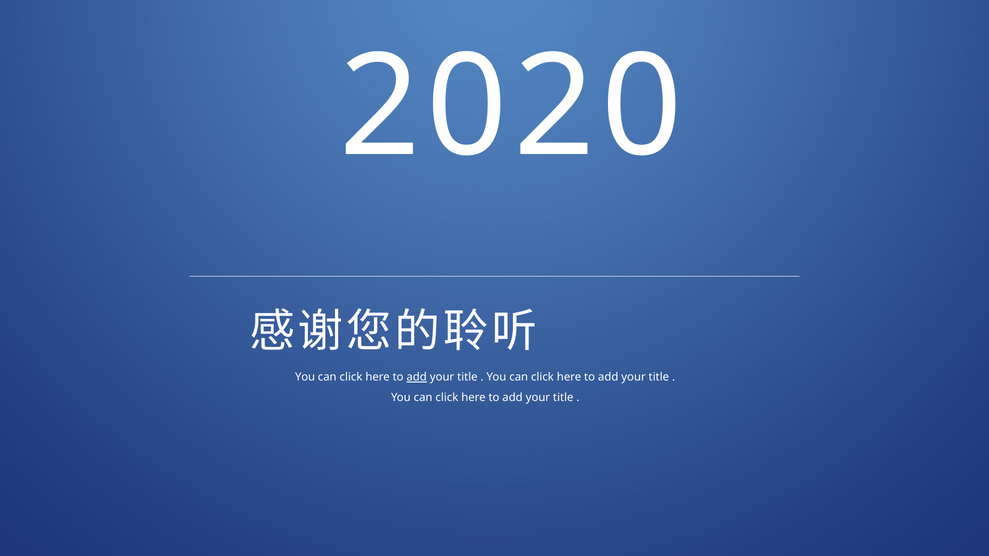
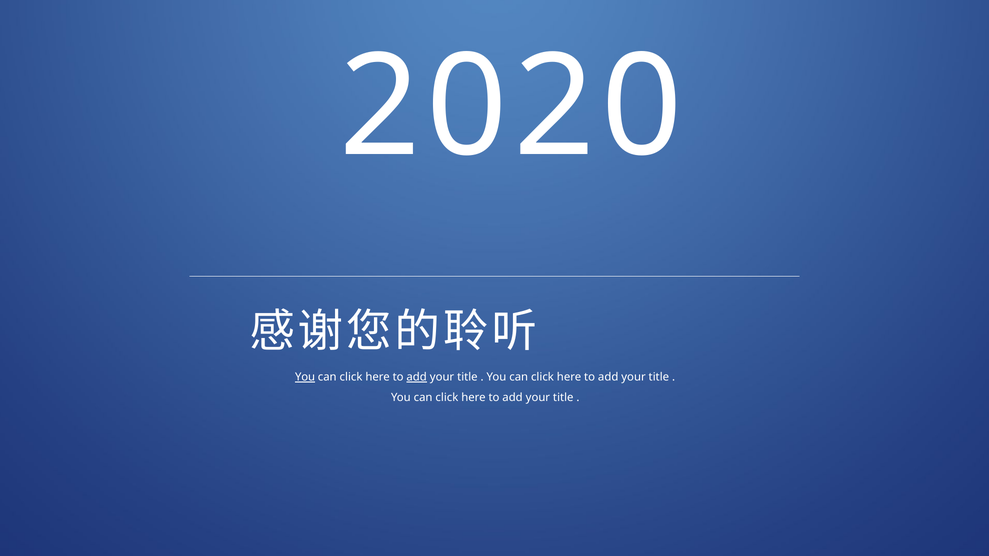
You underline: none -> present (305, 377)
